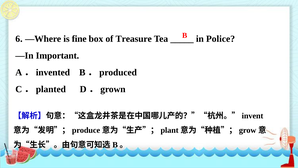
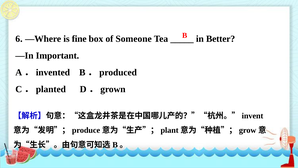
Treasure: Treasure -> Someone (134, 39)
Police: Police -> Better (221, 39)
